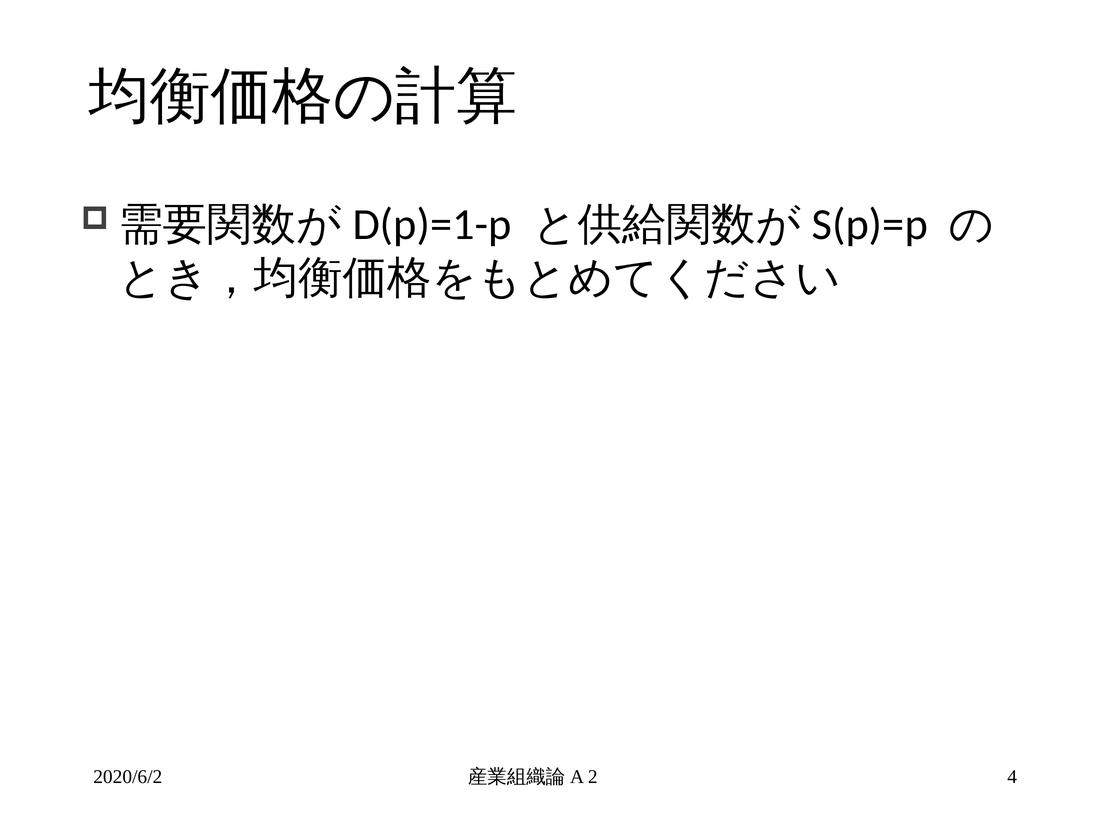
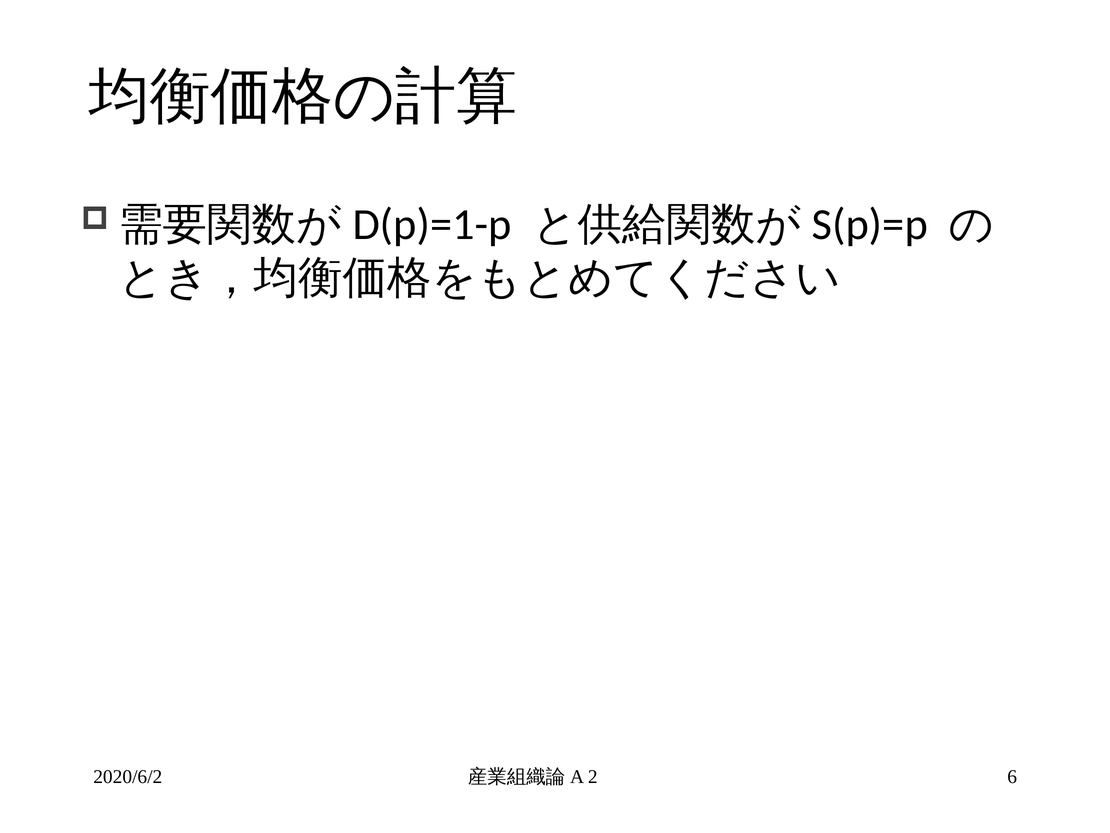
4: 4 -> 6 (1012, 776)
